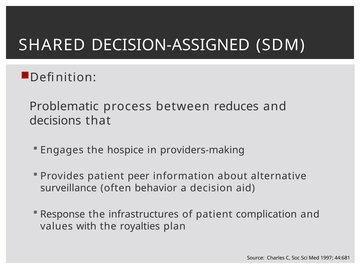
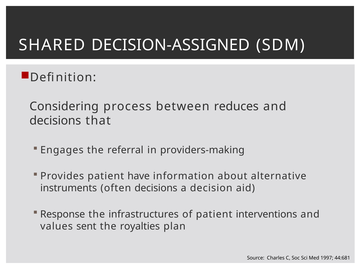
Problematic: Problematic -> Considering (64, 107)
hospice: hospice -> referral (125, 151)
peer: peer -> have (139, 177)
surveillance: surveillance -> instruments (69, 189)
often behavior: behavior -> decisions (156, 189)
complication: complication -> interventions (267, 215)
with: with -> sent (86, 227)
